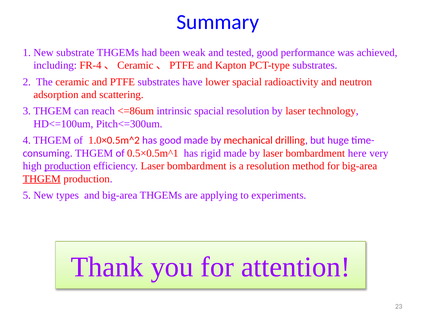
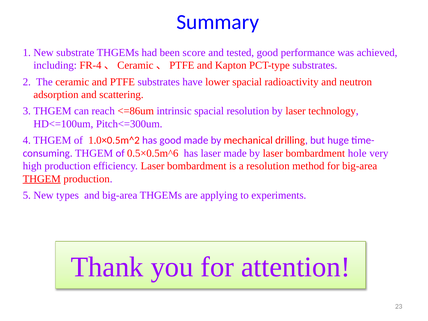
weak: weak -> score (194, 53)
0.5×0.5m^1: 0.5×0.5m^1 -> 0.5×0.5m^6 (153, 153)
has rigid: rigid -> laser (211, 153)
here: here -> hole (357, 153)
production underline: present -> none (68, 166)
